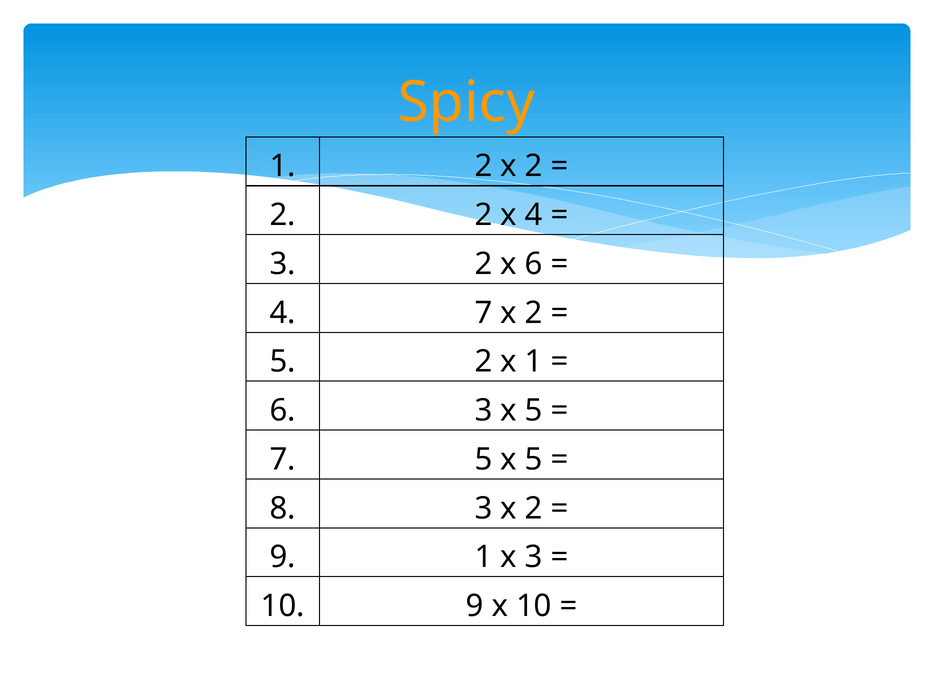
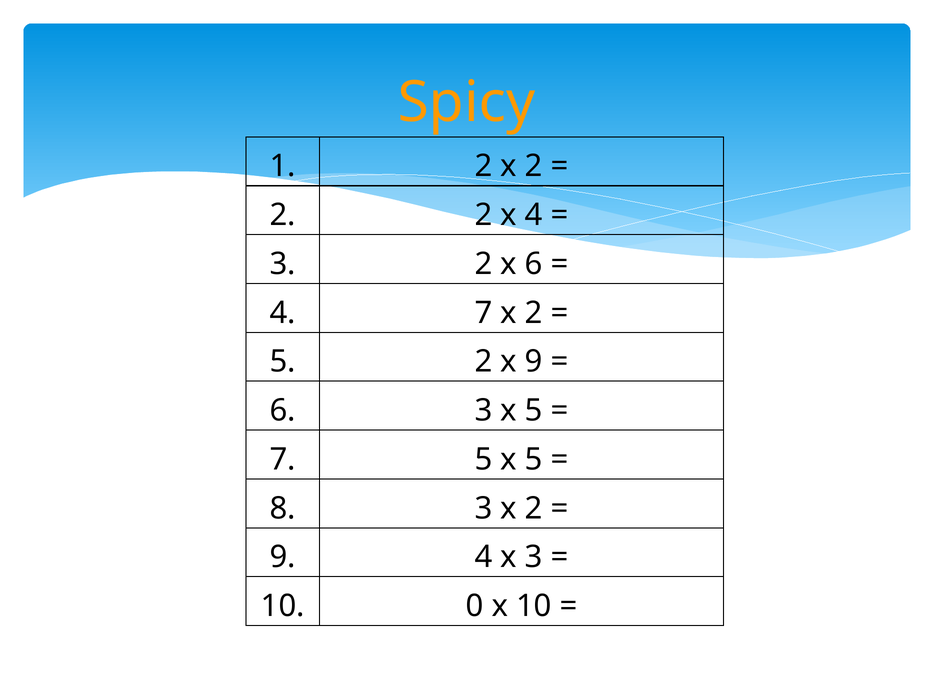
x 1: 1 -> 9 (534, 362)
9 1: 1 -> 4 (483, 557)
10 9: 9 -> 0 (475, 606)
